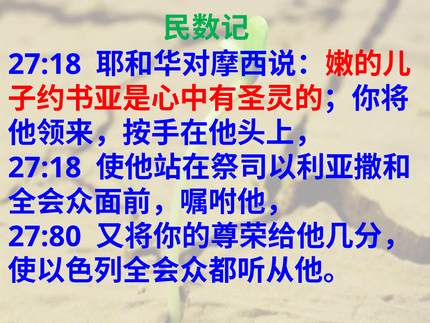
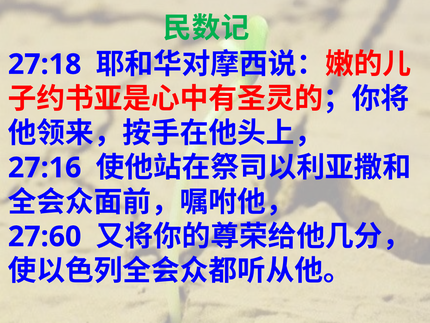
27:18: 27:18 -> 27:16 (45, 168)
27:80: 27:80 -> 27:60 (45, 236)
